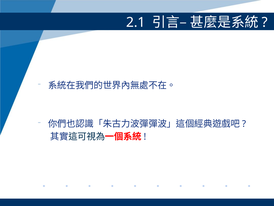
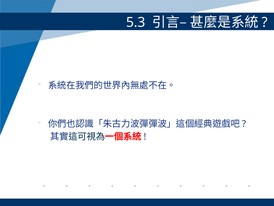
2.1: 2.1 -> 5.3 (136, 22)
